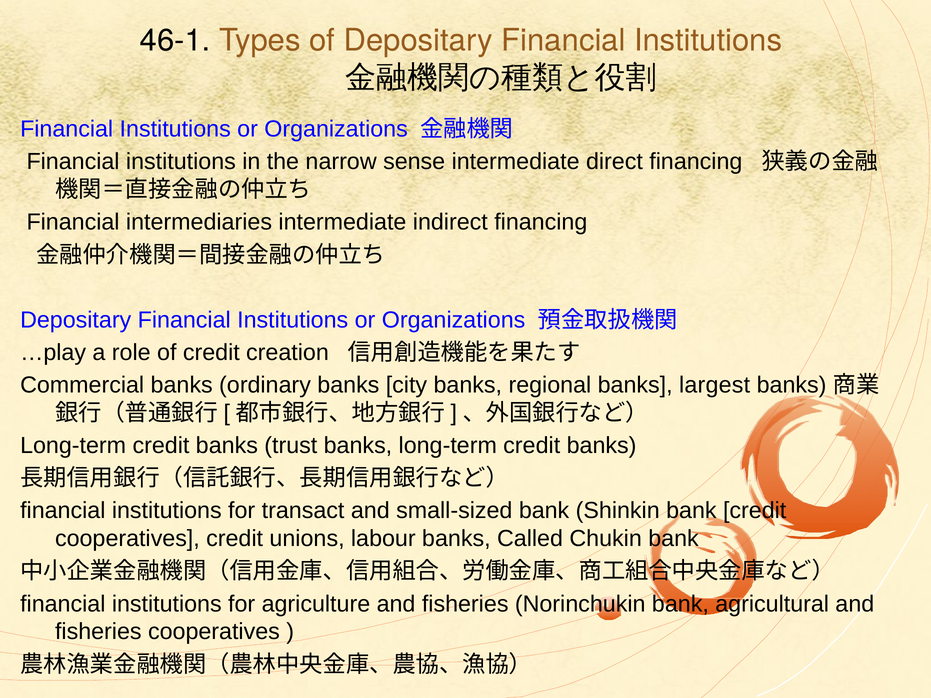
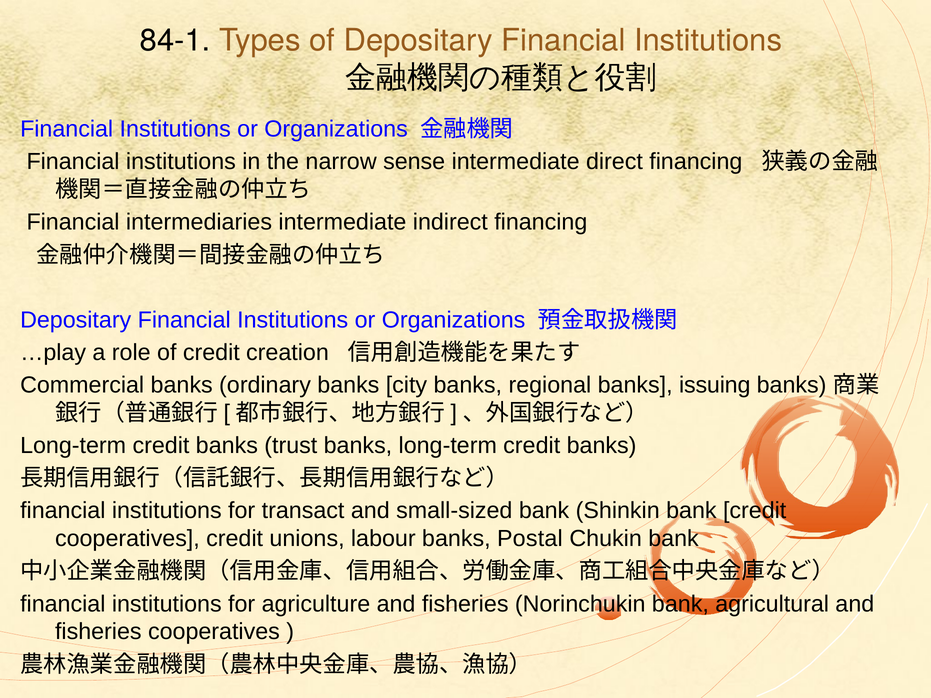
46-1: 46-1 -> 84-1 (175, 40)
largest: largest -> issuing (715, 385)
Called: Called -> Postal (530, 539)
